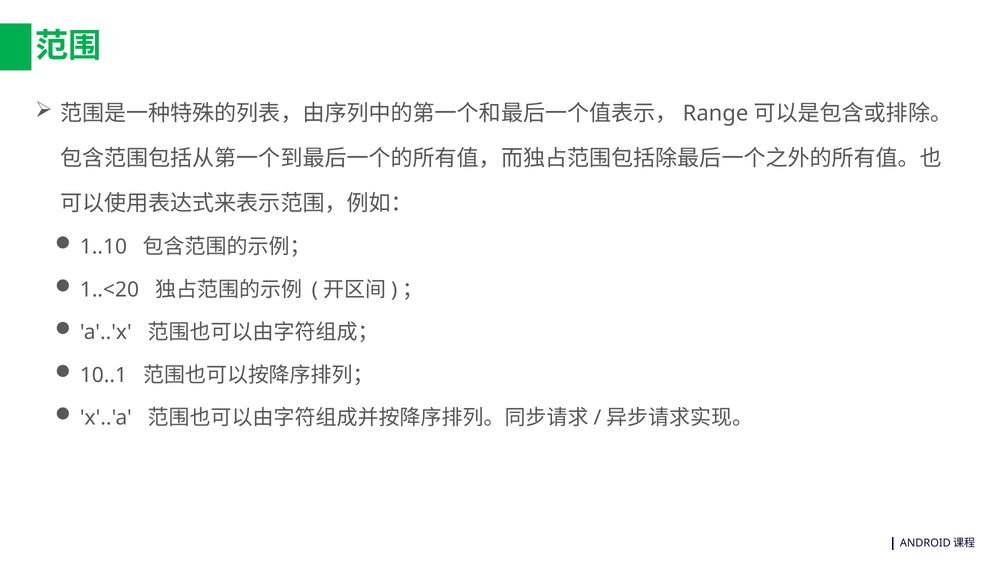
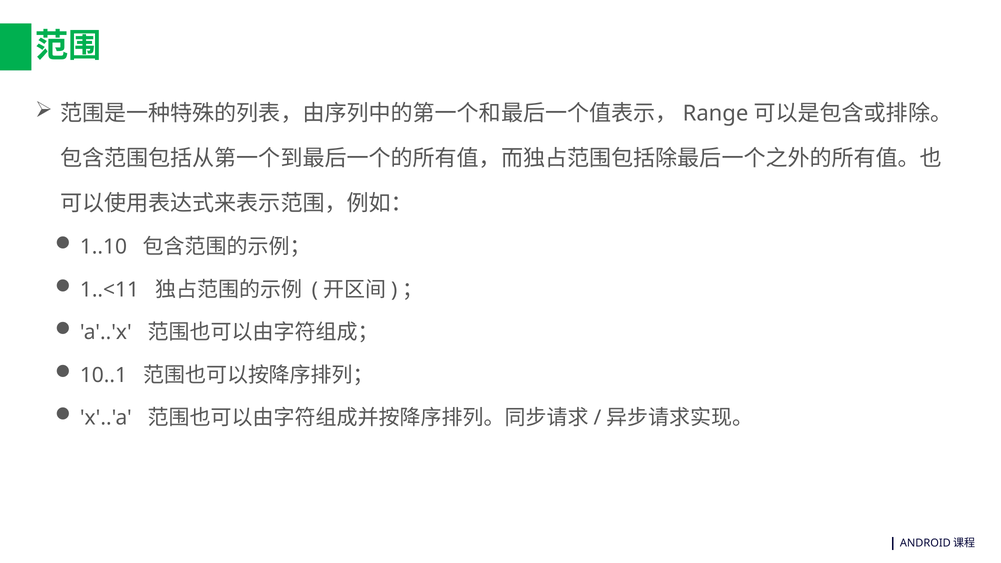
1..<20: 1..<20 -> 1..<11 (109, 290)
